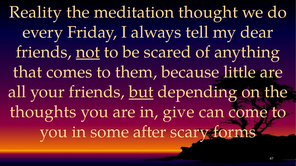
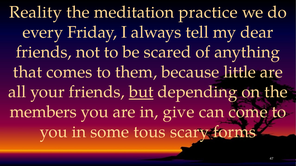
thought: thought -> practice (208, 12)
not underline: present -> none (88, 52)
thoughts: thoughts -> members (43, 112)
after: after -> tous (150, 132)
